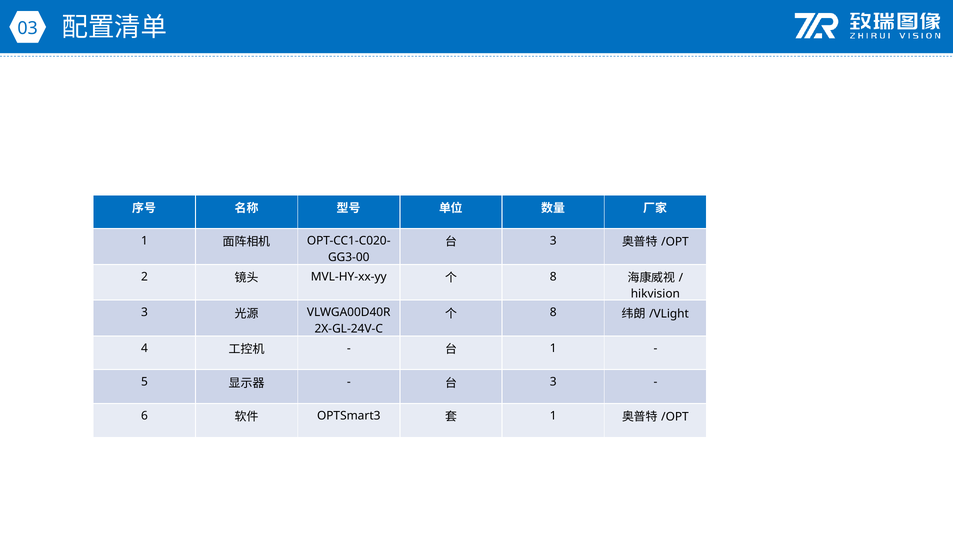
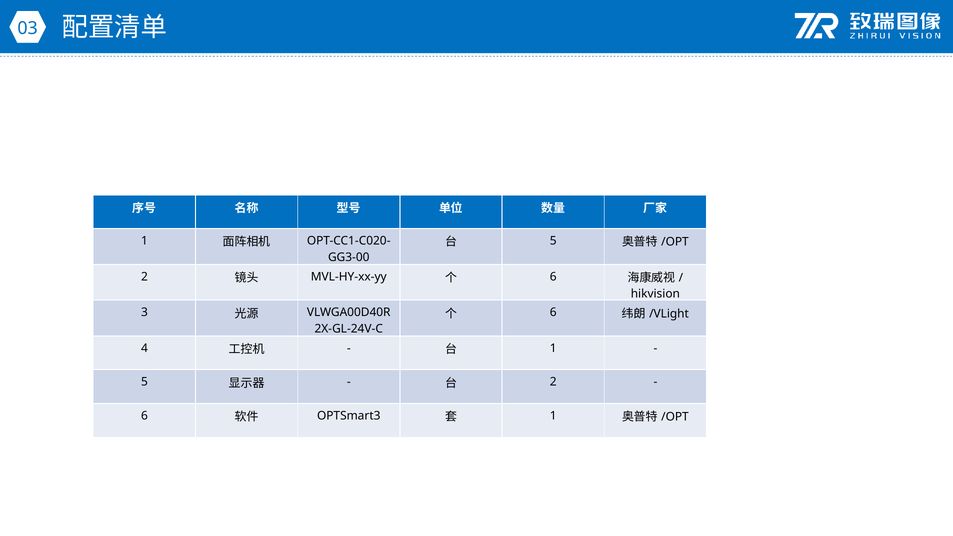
3: 3 -> 5 (553, 241)
8: 8 -> 6 (553, 277)
8: 8 -> 6 (553, 313)
3: 3 -> 2 (553, 382)
